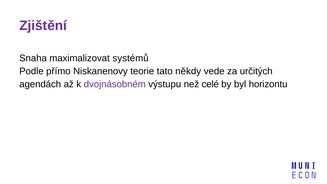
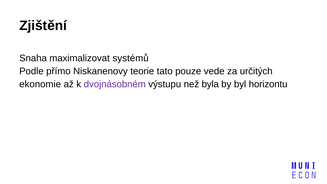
Zjištění colour: purple -> black (43, 26)
někdy: někdy -> pouze (188, 71)
agendách: agendách -> ekonomie (40, 84)
celé: celé -> byla (210, 84)
